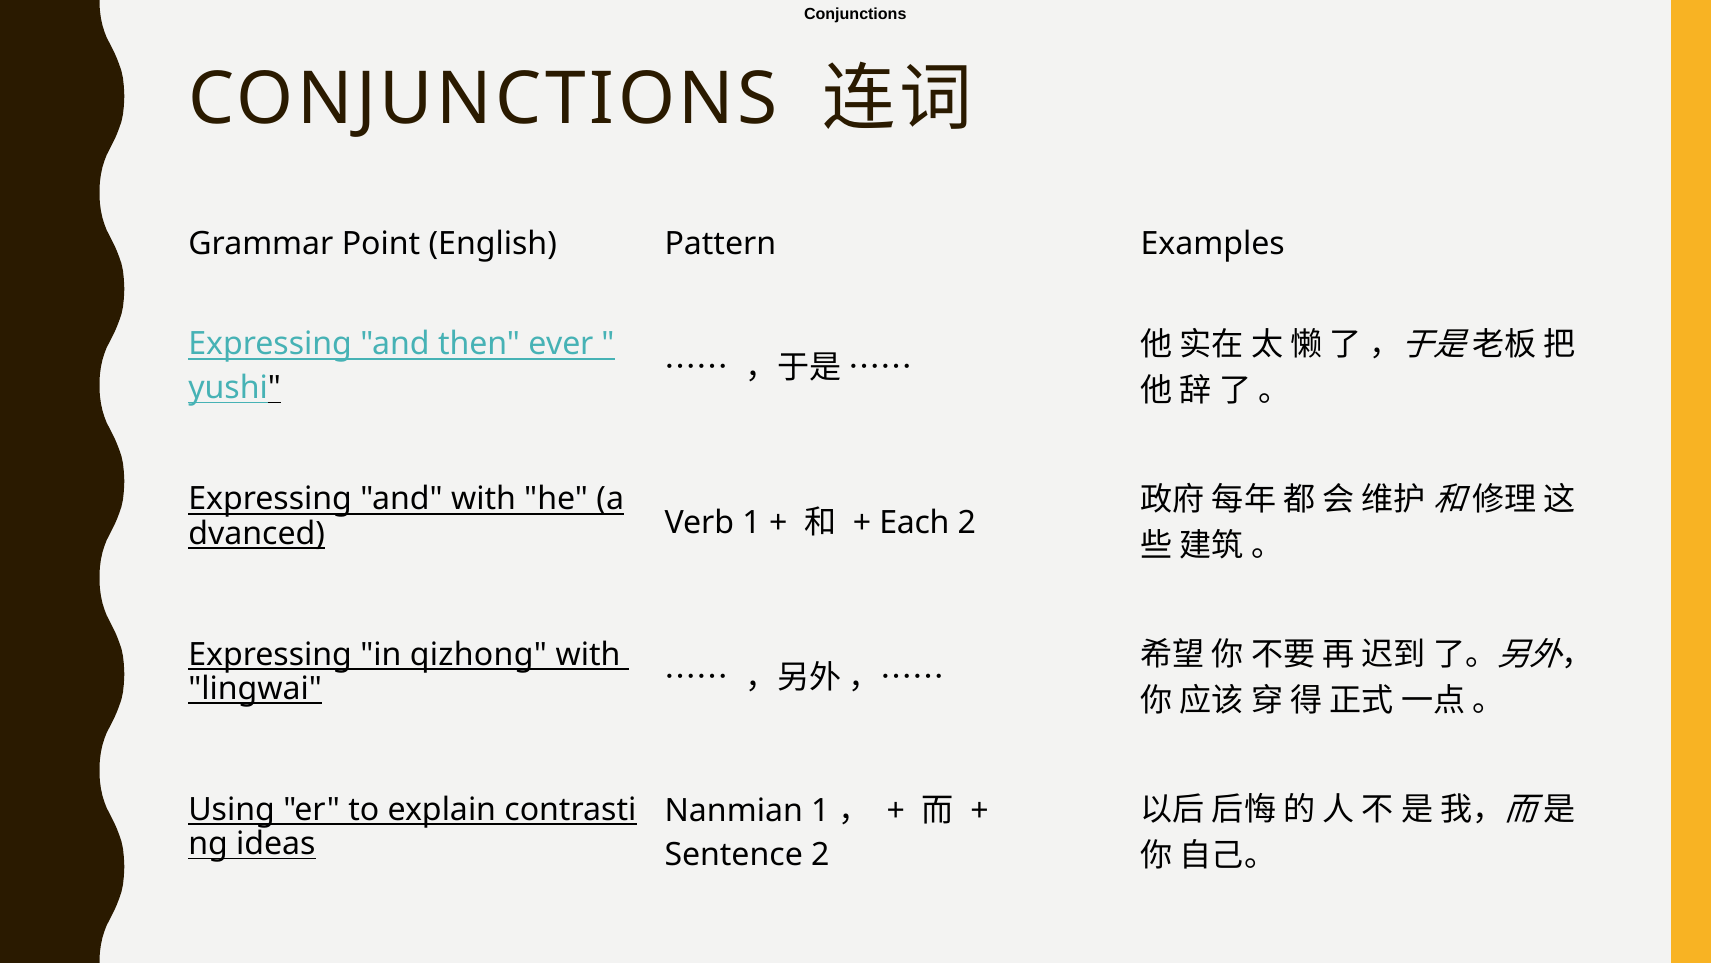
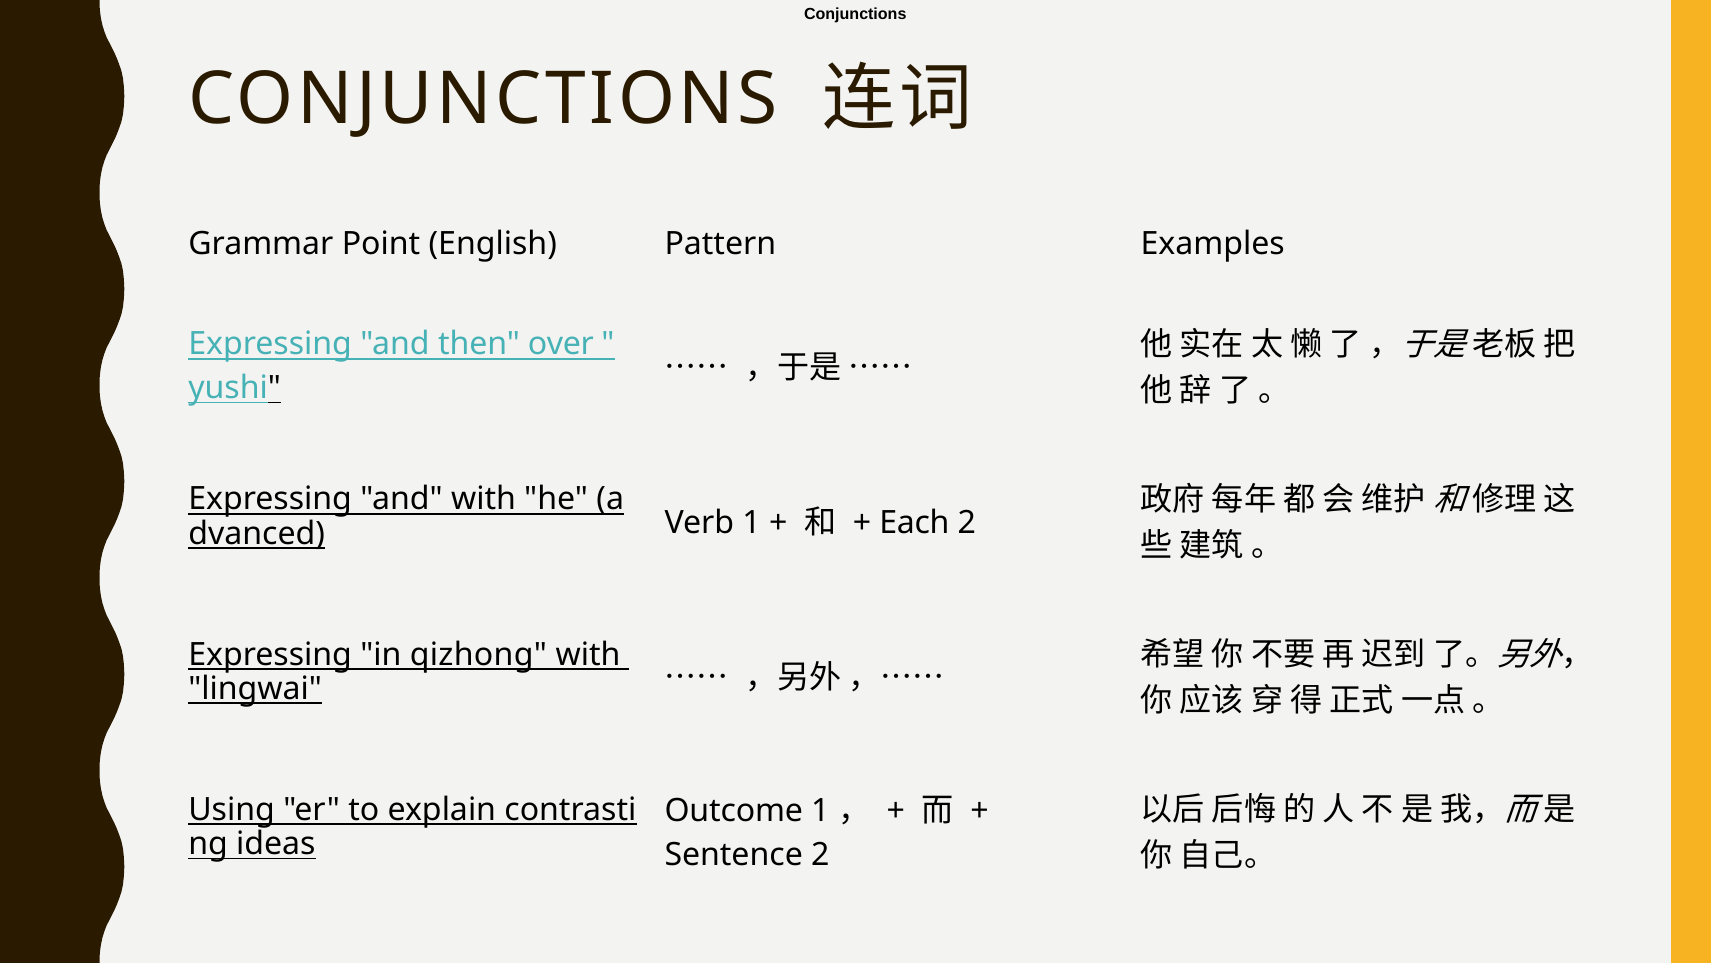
ever: ever -> over (561, 344)
Nanmian: Nanmian -> Outcome (734, 811)
